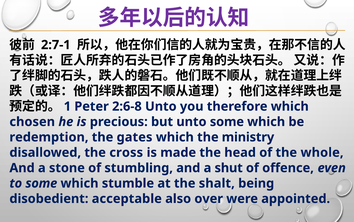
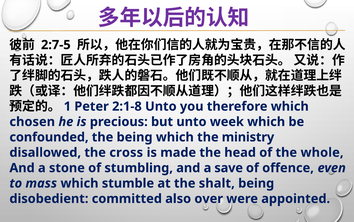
2:7-1: 2:7-1 -> 2:7-5 (56, 45)
2:6-8: 2:6-8 -> 2:1-8 (127, 106)
unto some: some -> week (227, 121)
redemption: redemption -> confounded (49, 137)
the gates: gates -> being (135, 137)
shut: shut -> save (229, 167)
to some: some -> mass (41, 183)
acceptable: acceptable -> committed (127, 198)
